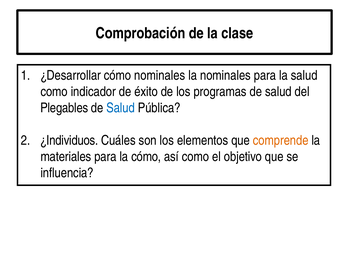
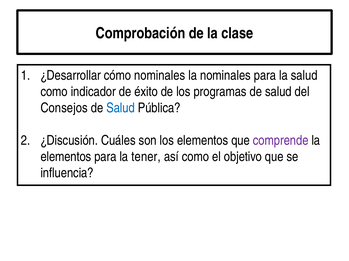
Plegables: Plegables -> Consejos (64, 108)
¿Individuos: ¿Individuos -> ¿Discusión (69, 141)
comprende colour: orange -> purple (281, 141)
materiales: materiales -> elementos (66, 157)
la cómo: cómo -> tener (146, 157)
